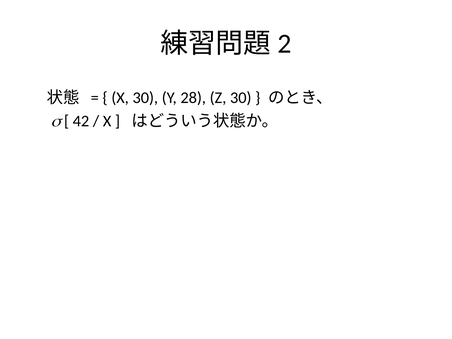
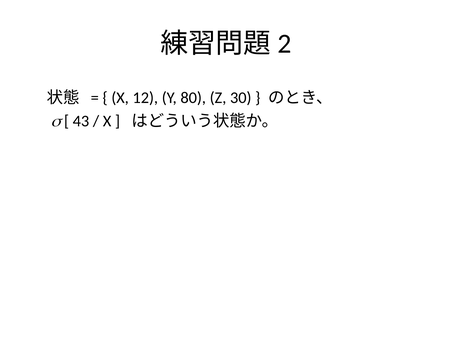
X 30: 30 -> 12 (145, 98)
28: 28 -> 80 (193, 98)
42: 42 -> 43 (81, 121)
